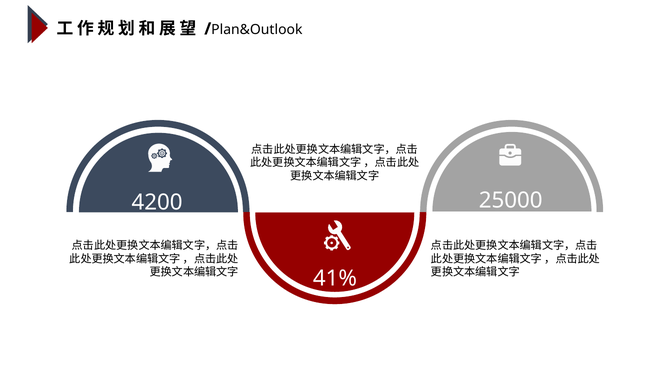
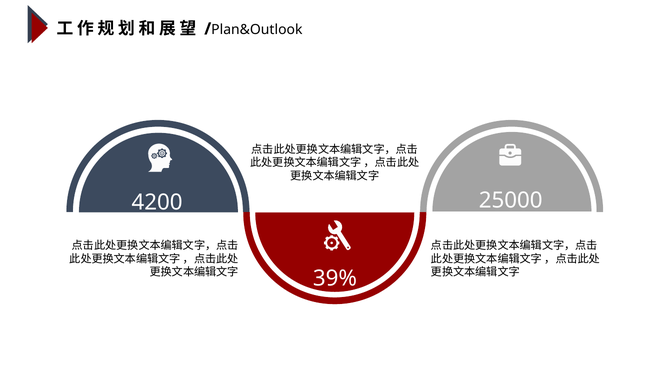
41%: 41% -> 39% (335, 279)
